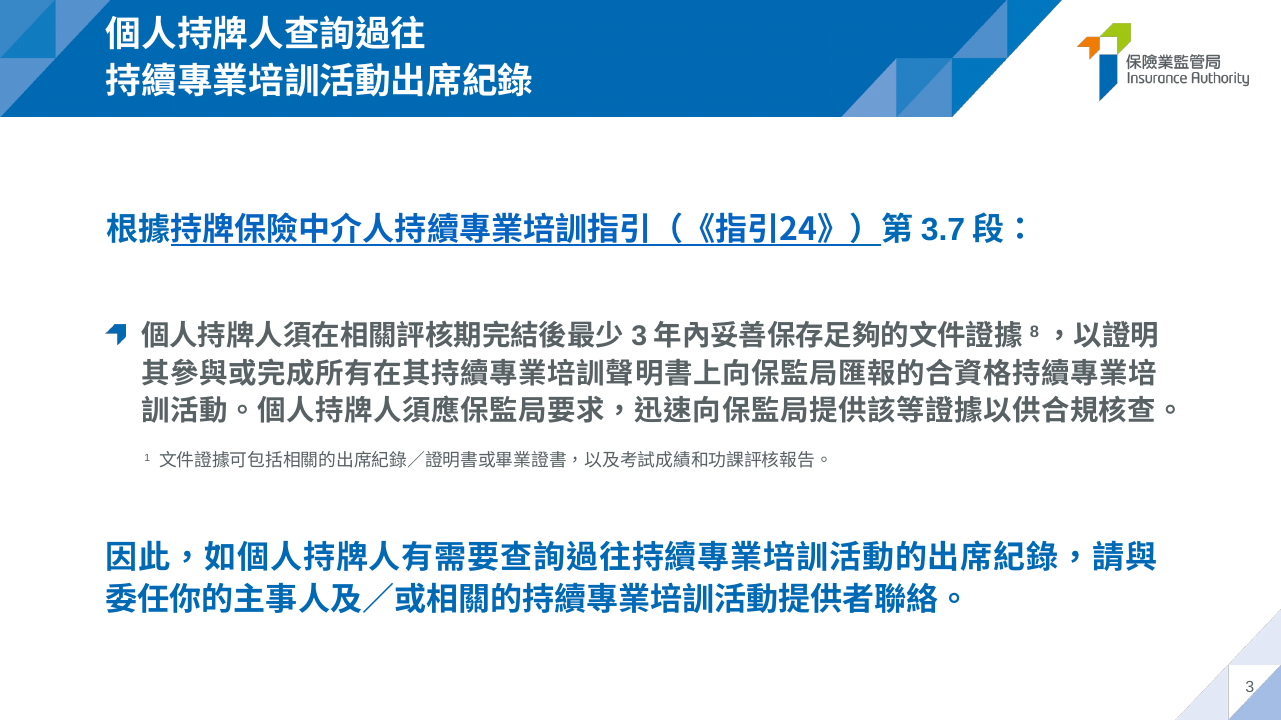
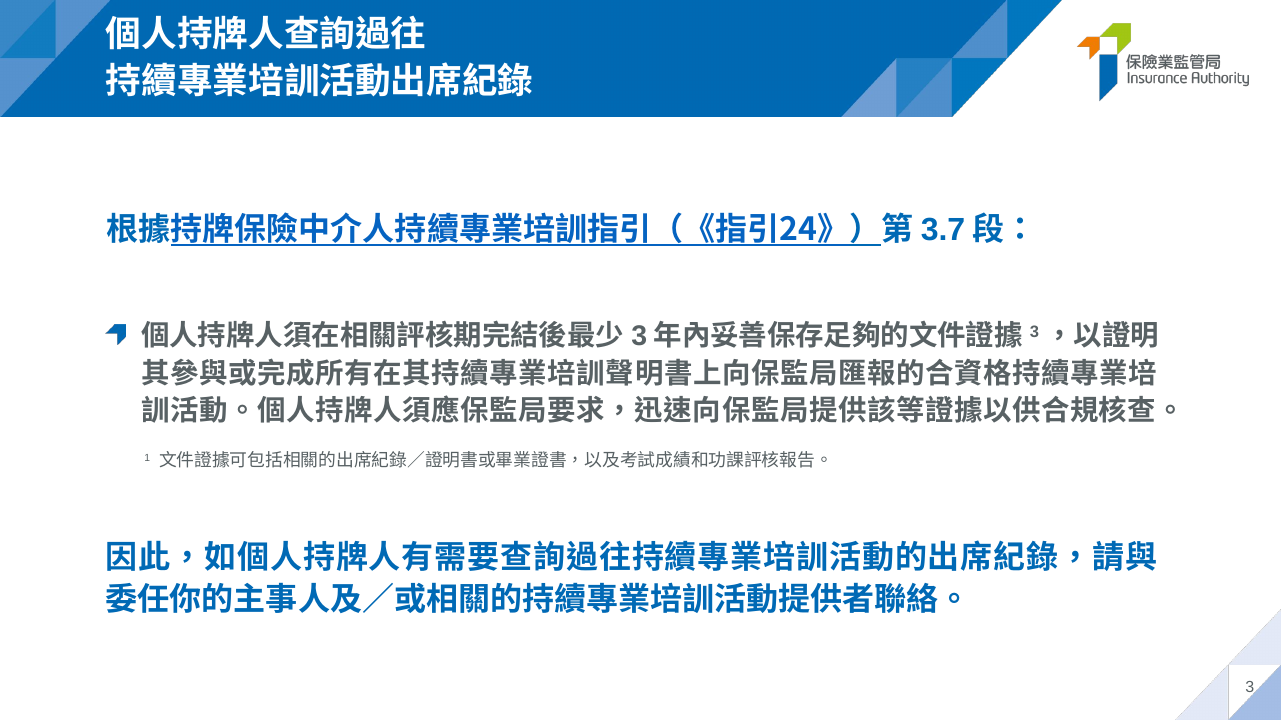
8: 8 -> 3 (1034, 332)
